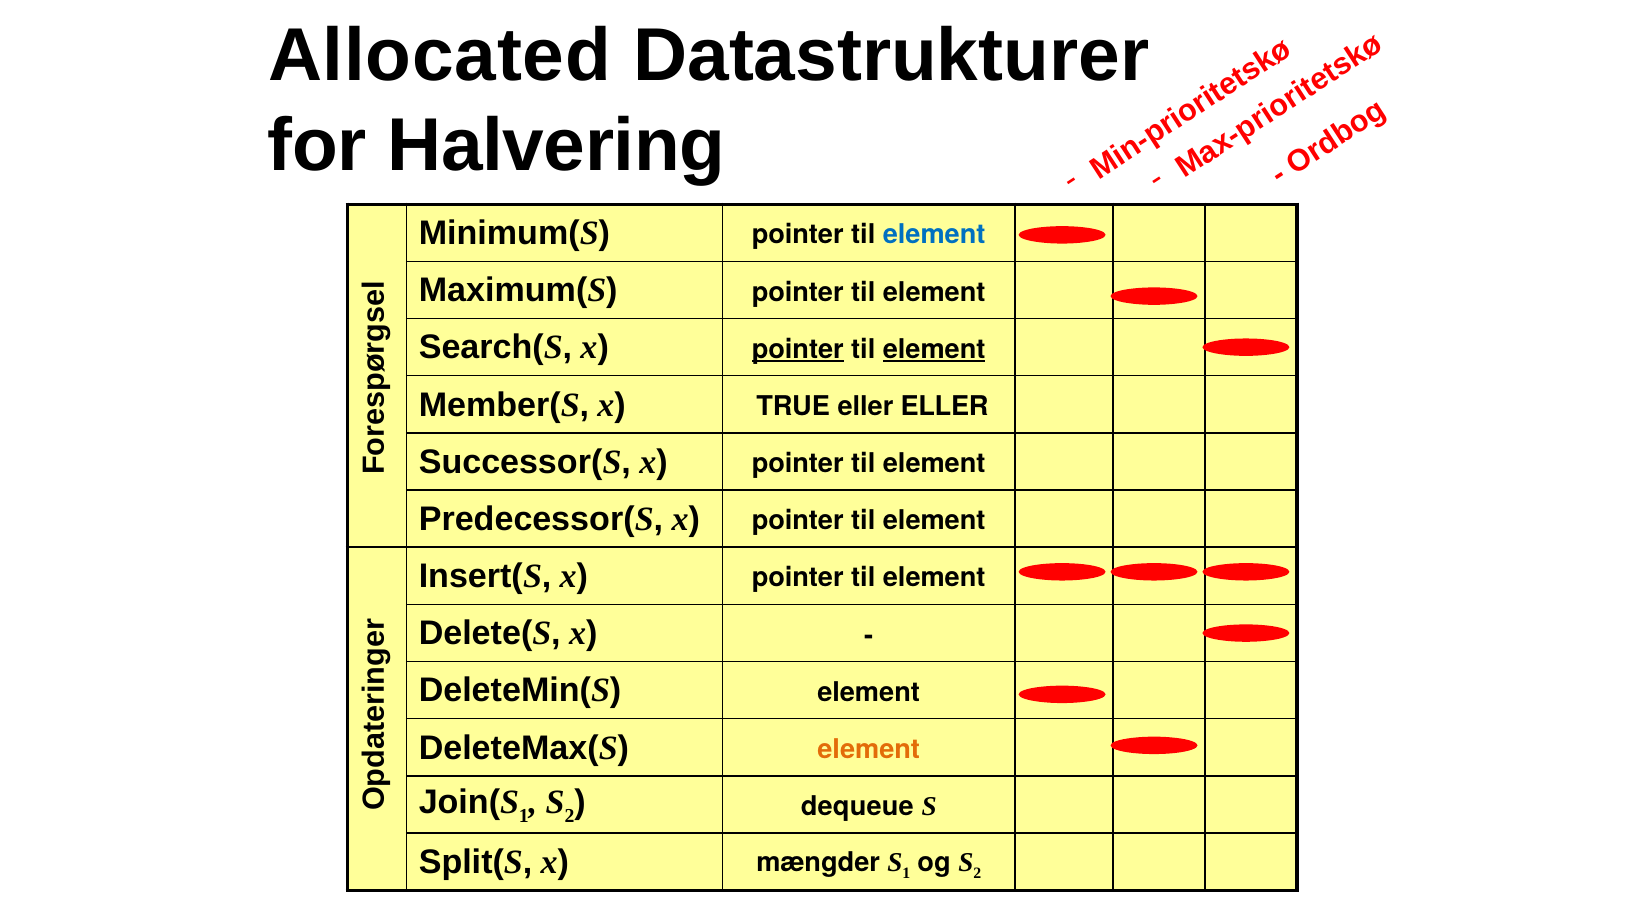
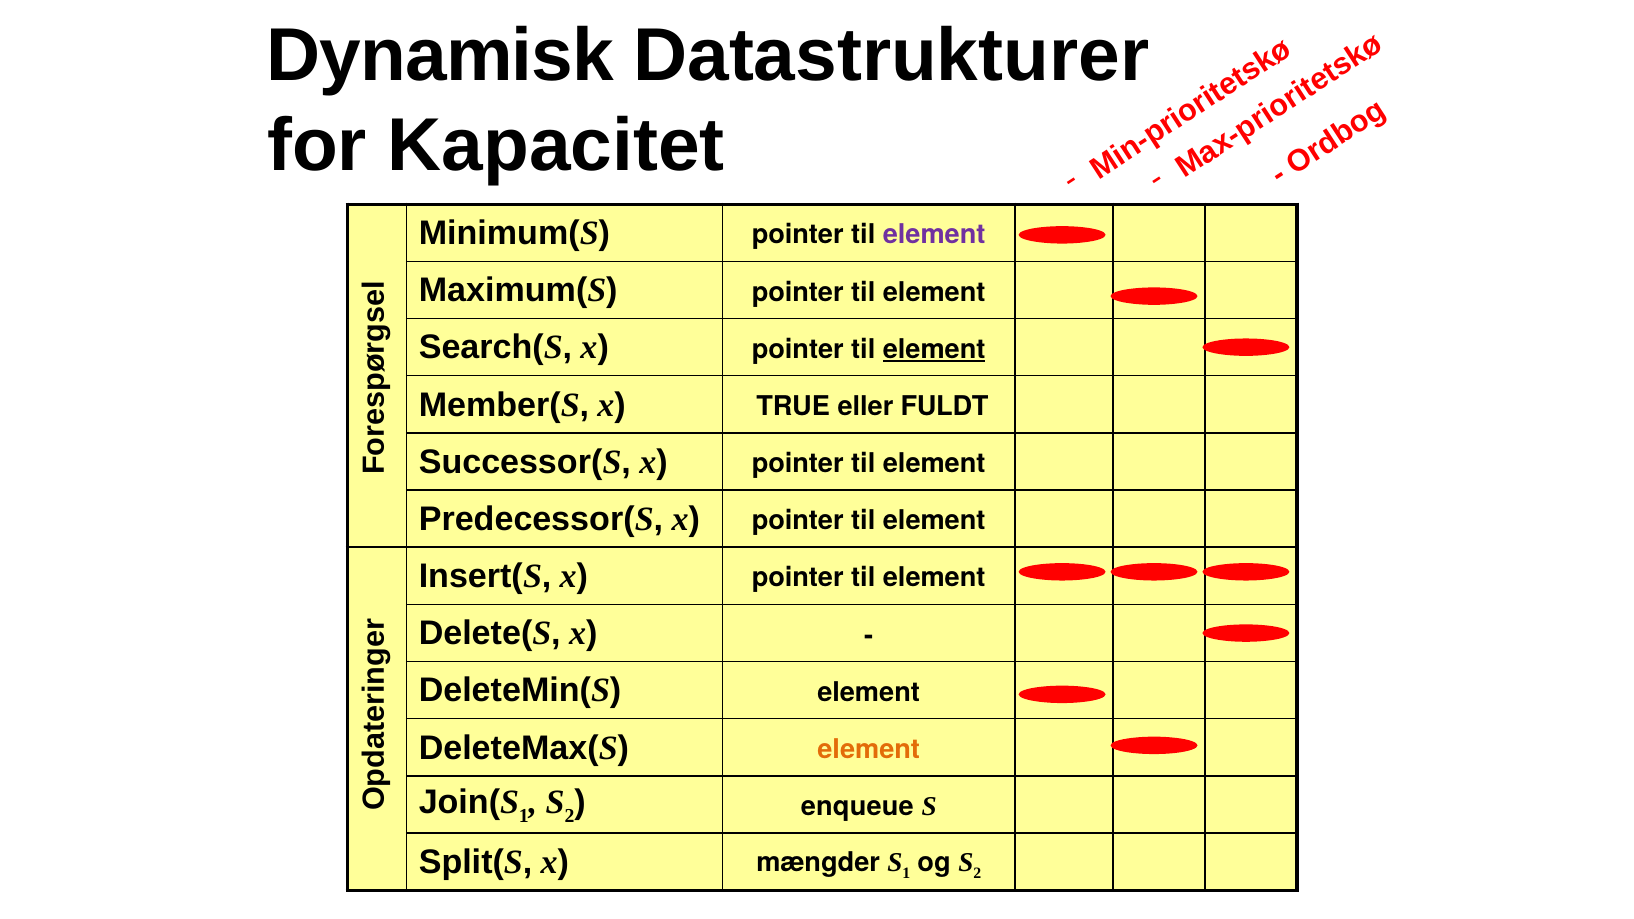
Allocated: Allocated -> Dynamisk (440, 56)
Halvering: Halvering -> Kapacitet (556, 146)
element colour: blue -> purple (934, 235)
pointer underline: present -> none (798, 349)
eller ELLER: ELLER -> FULDT (945, 406)
dequeue: dequeue -> enqueue (857, 807)
